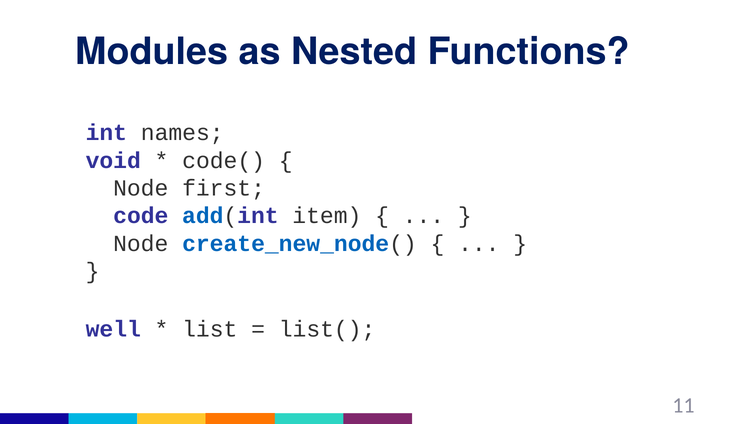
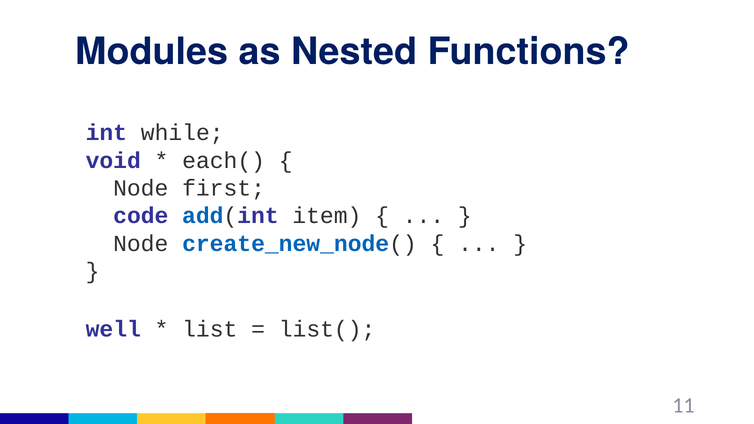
names: names -> while (182, 133)
code(: code( -> each( (224, 161)
